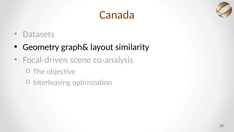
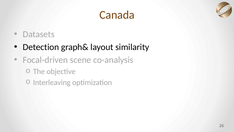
Geometry: Geometry -> Detection (41, 47)
